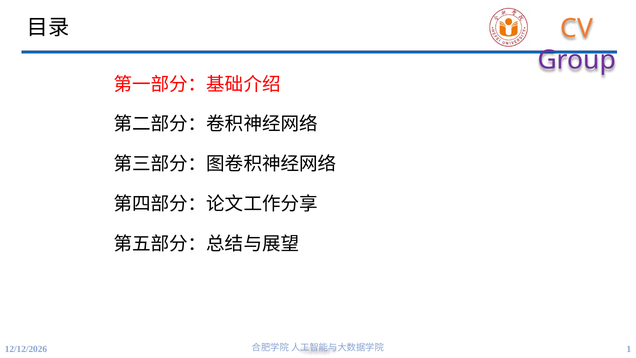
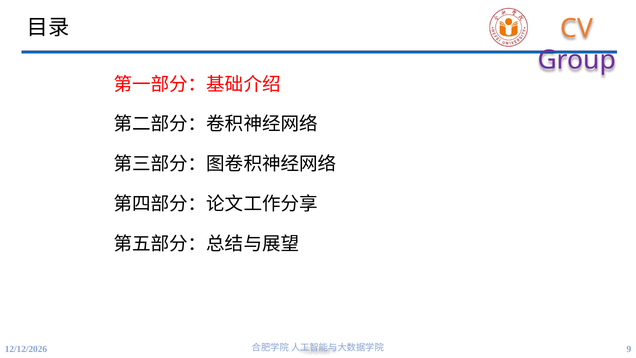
1: 1 -> 9 (629, 349)
